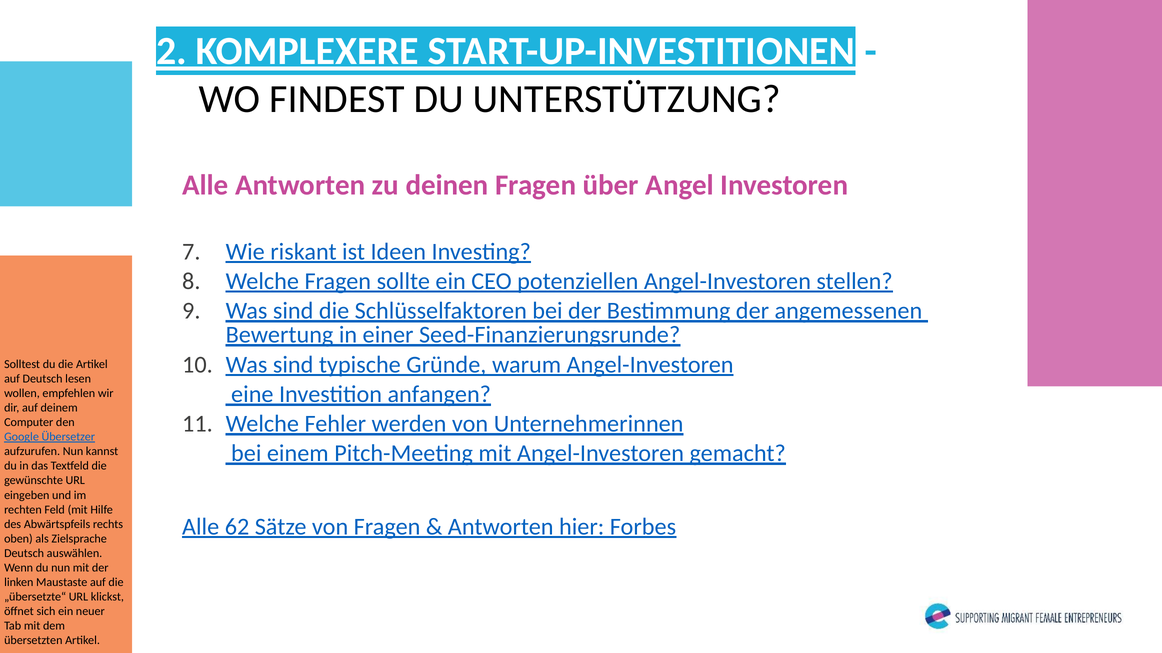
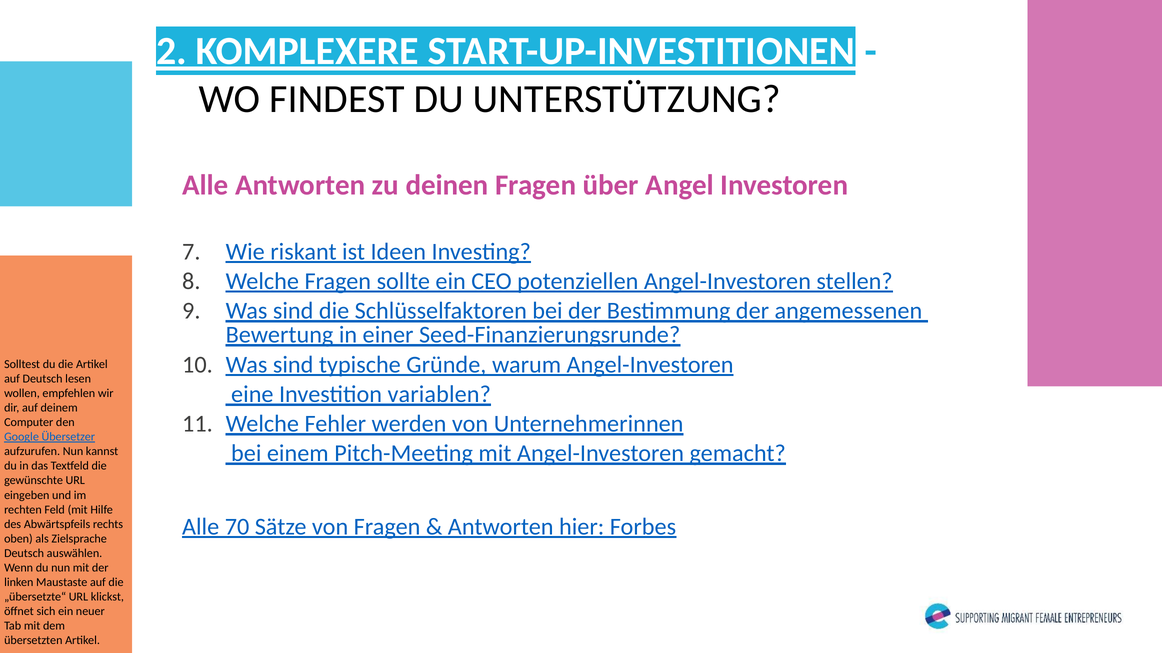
anfangen: anfangen -> variablen (439, 395)
62: 62 -> 70 (237, 527)
